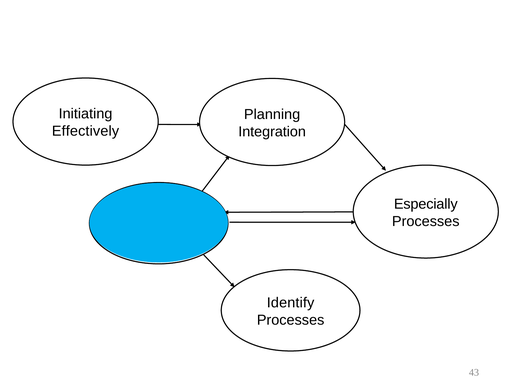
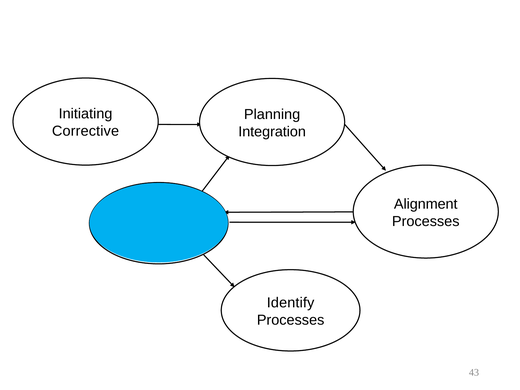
Effectively: Effectively -> Corrective (85, 131)
Especially: Especially -> Alignment (426, 204)
